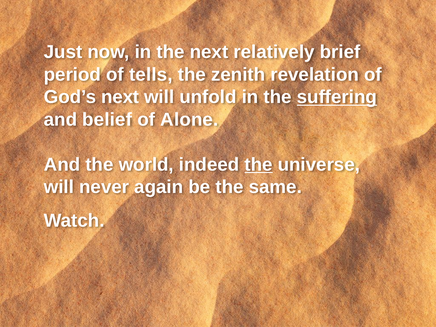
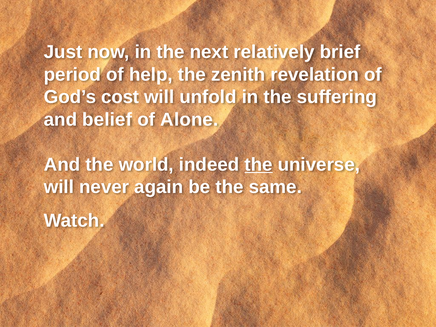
tells: tells -> help (151, 75)
God’s next: next -> cost (120, 97)
suffering underline: present -> none (337, 97)
